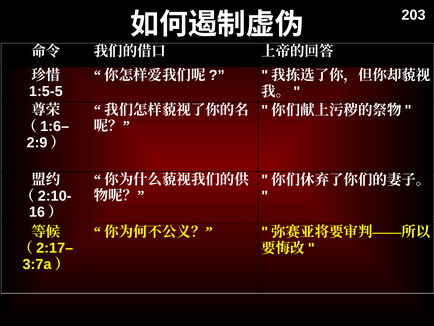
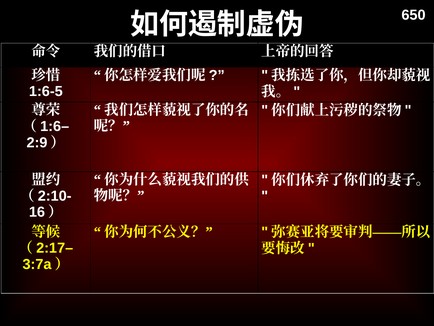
203: 203 -> 650 (413, 15)
1:5-5: 1:5-5 -> 1:6-5 (46, 91)
